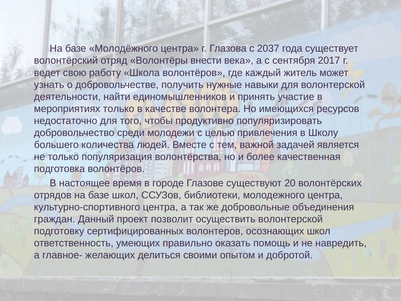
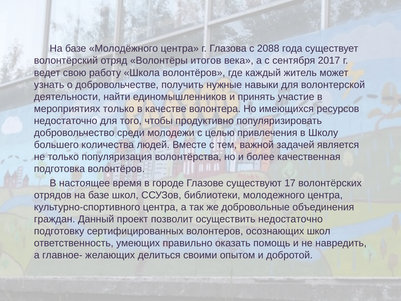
2037: 2037 -> 2088 (268, 49)
внести: внести -> итогов (206, 61)
20: 20 -> 17 (290, 183)
осуществить волонтерской: волонтерской -> недостаточно (291, 219)
